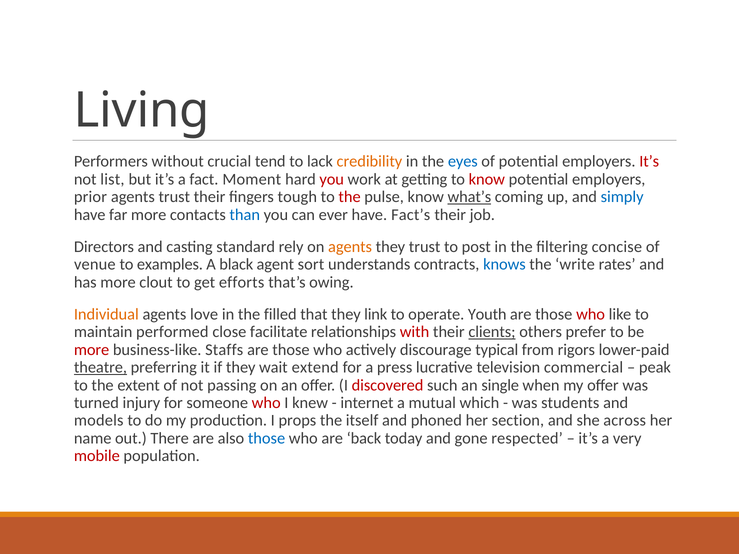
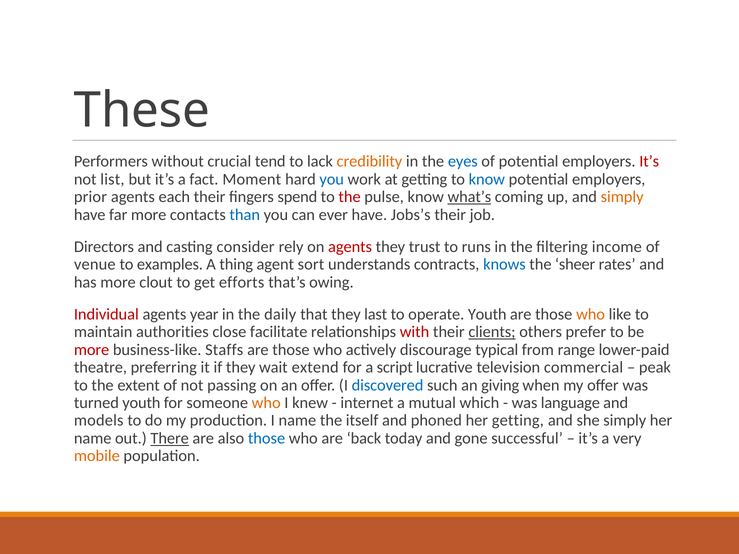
Living: Living -> These (142, 110)
you colour: red -> blue (332, 179)
know colour: red -> blue (487, 179)
agents trust: trust -> each (174, 197)
tough: tough -> spend (297, 197)
simply colour: blue -> orange (622, 197)
Fact’s: Fact’s -> Jobs’s (411, 215)
standard: standard -> consider (246, 247)
agents colour: orange -> red (350, 247)
post: post -> runs (476, 247)
concise: concise -> income (617, 247)
black: black -> thing (236, 265)
write: write -> sheer (575, 265)
Individual colour: orange -> red (106, 314)
love: love -> year (204, 314)
filled: filled -> daily (280, 314)
link: link -> last (376, 314)
who colour: red -> orange (591, 314)
performed: performed -> authorities (172, 332)
rigors: rigors -> range (576, 350)
theatre underline: present -> none (100, 368)
press: press -> script (395, 368)
discovered colour: red -> blue (388, 385)
single: single -> giving (500, 385)
turned injury: injury -> youth (141, 403)
who colour: red -> orange (266, 403)
students: students -> language (570, 403)
I props: props -> name (297, 421)
her section: section -> getting (518, 421)
she across: across -> simply (625, 421)
There underline: none -> present (170, 438)
respected: respected -> successful (527, 438)
mobile colour: red -> orange (97, 456)
